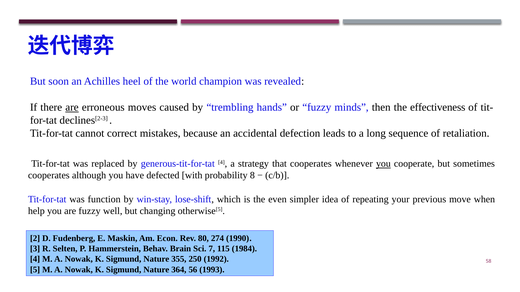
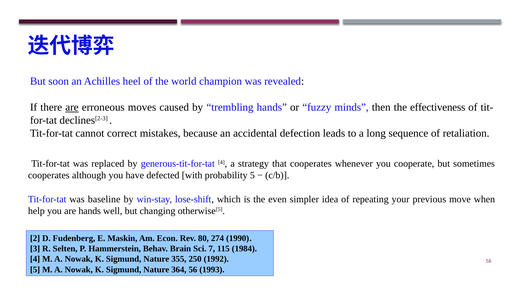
you underline: present -> none (383, 164)
probability 8: 8 -> 5 (252, 176)
function: function -> baseline (104, 199)
are fuzzy: fuzzy -> hands (90, 211)
